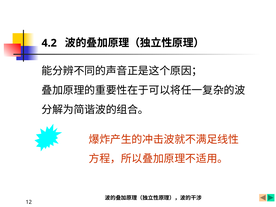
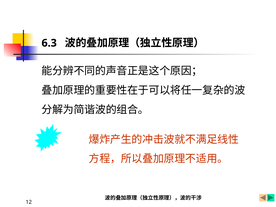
4.2: 4.2 -> 6.3 (49, 43)
